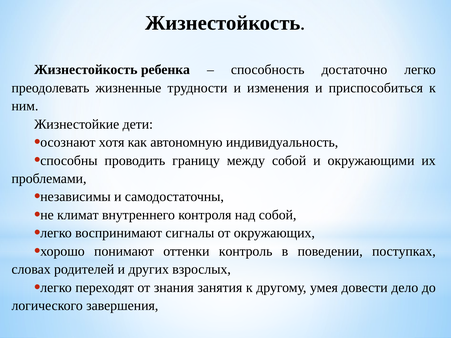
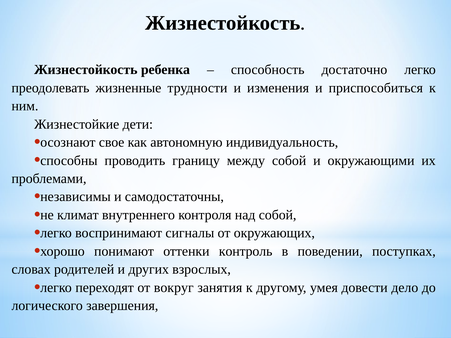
хотя: хотя -> свое (112, 142)
знания: знания -> вокруг (174, 288)
